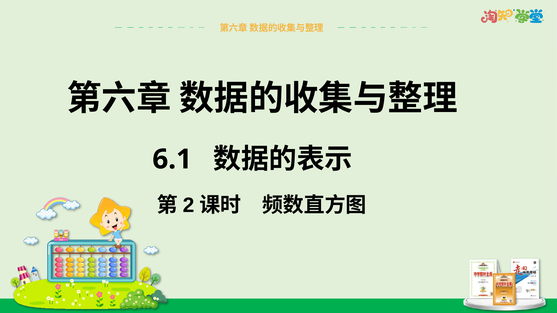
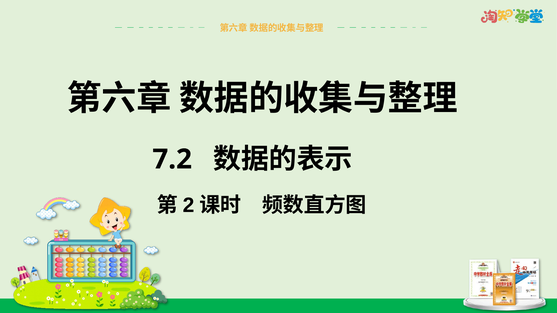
6.1: 6.1 -> 7.2 (172, 159)
